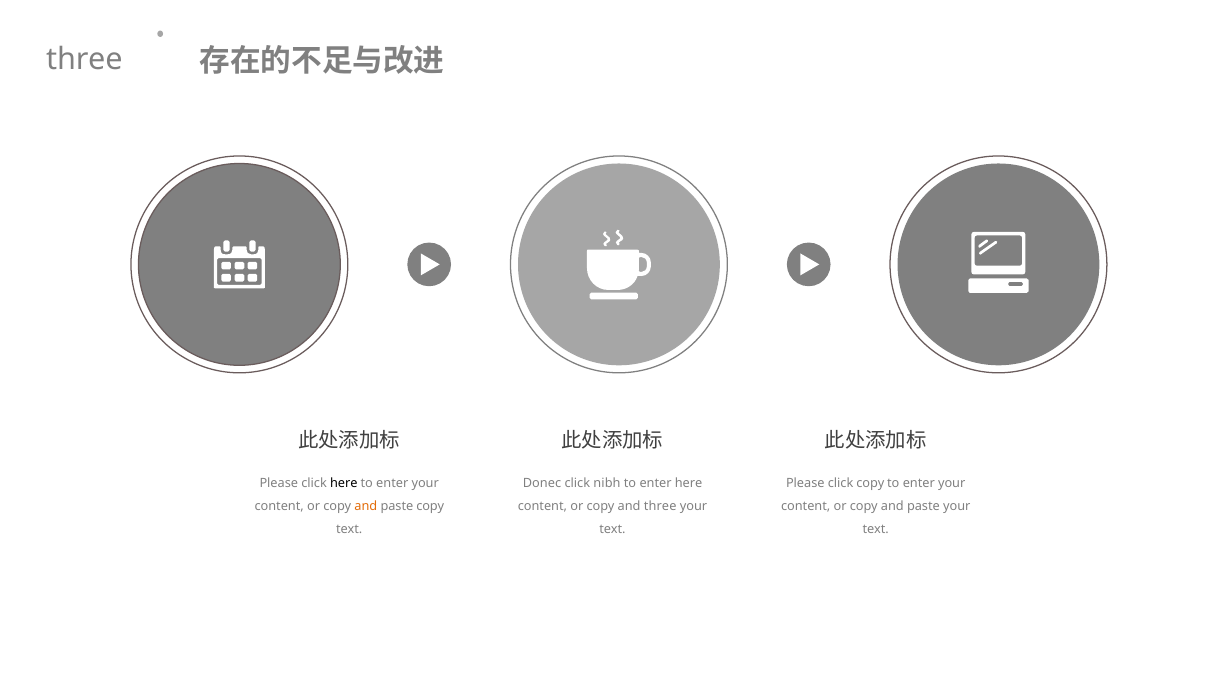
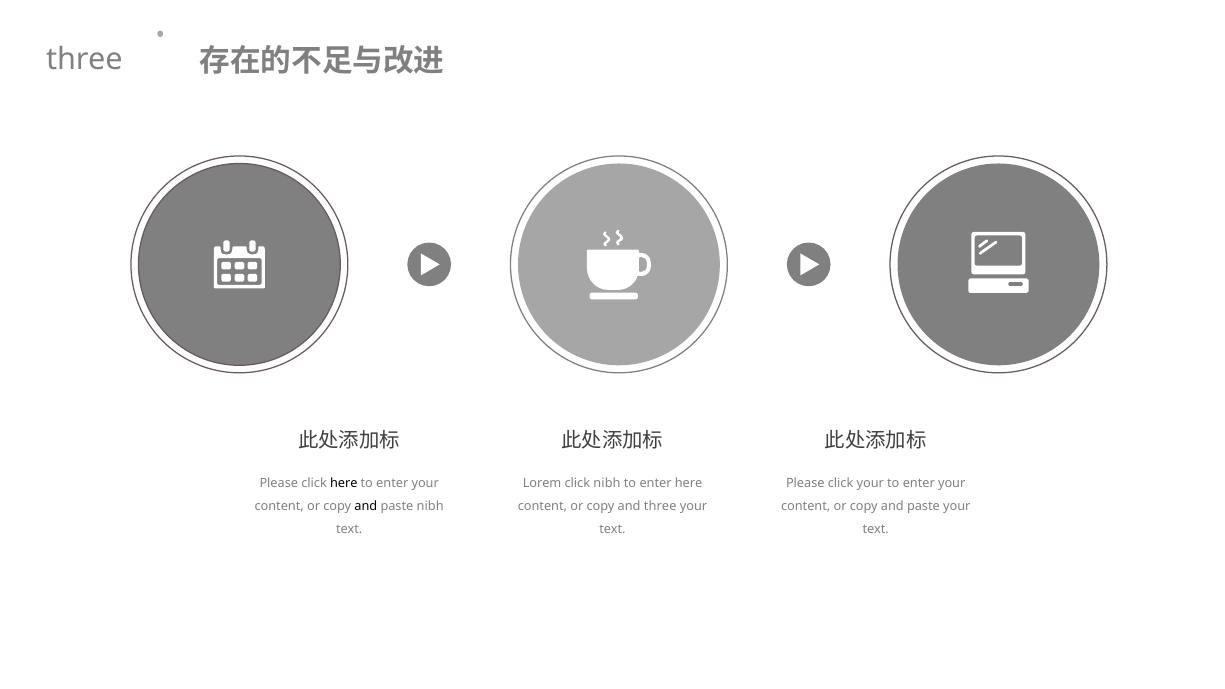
Donec: Donec -> Lorem (542, 483)
click copy: copy -> your (870, 483)
and colour: orange -> black (366, 506)
paste copy: copy -> nibh (430, 506)
